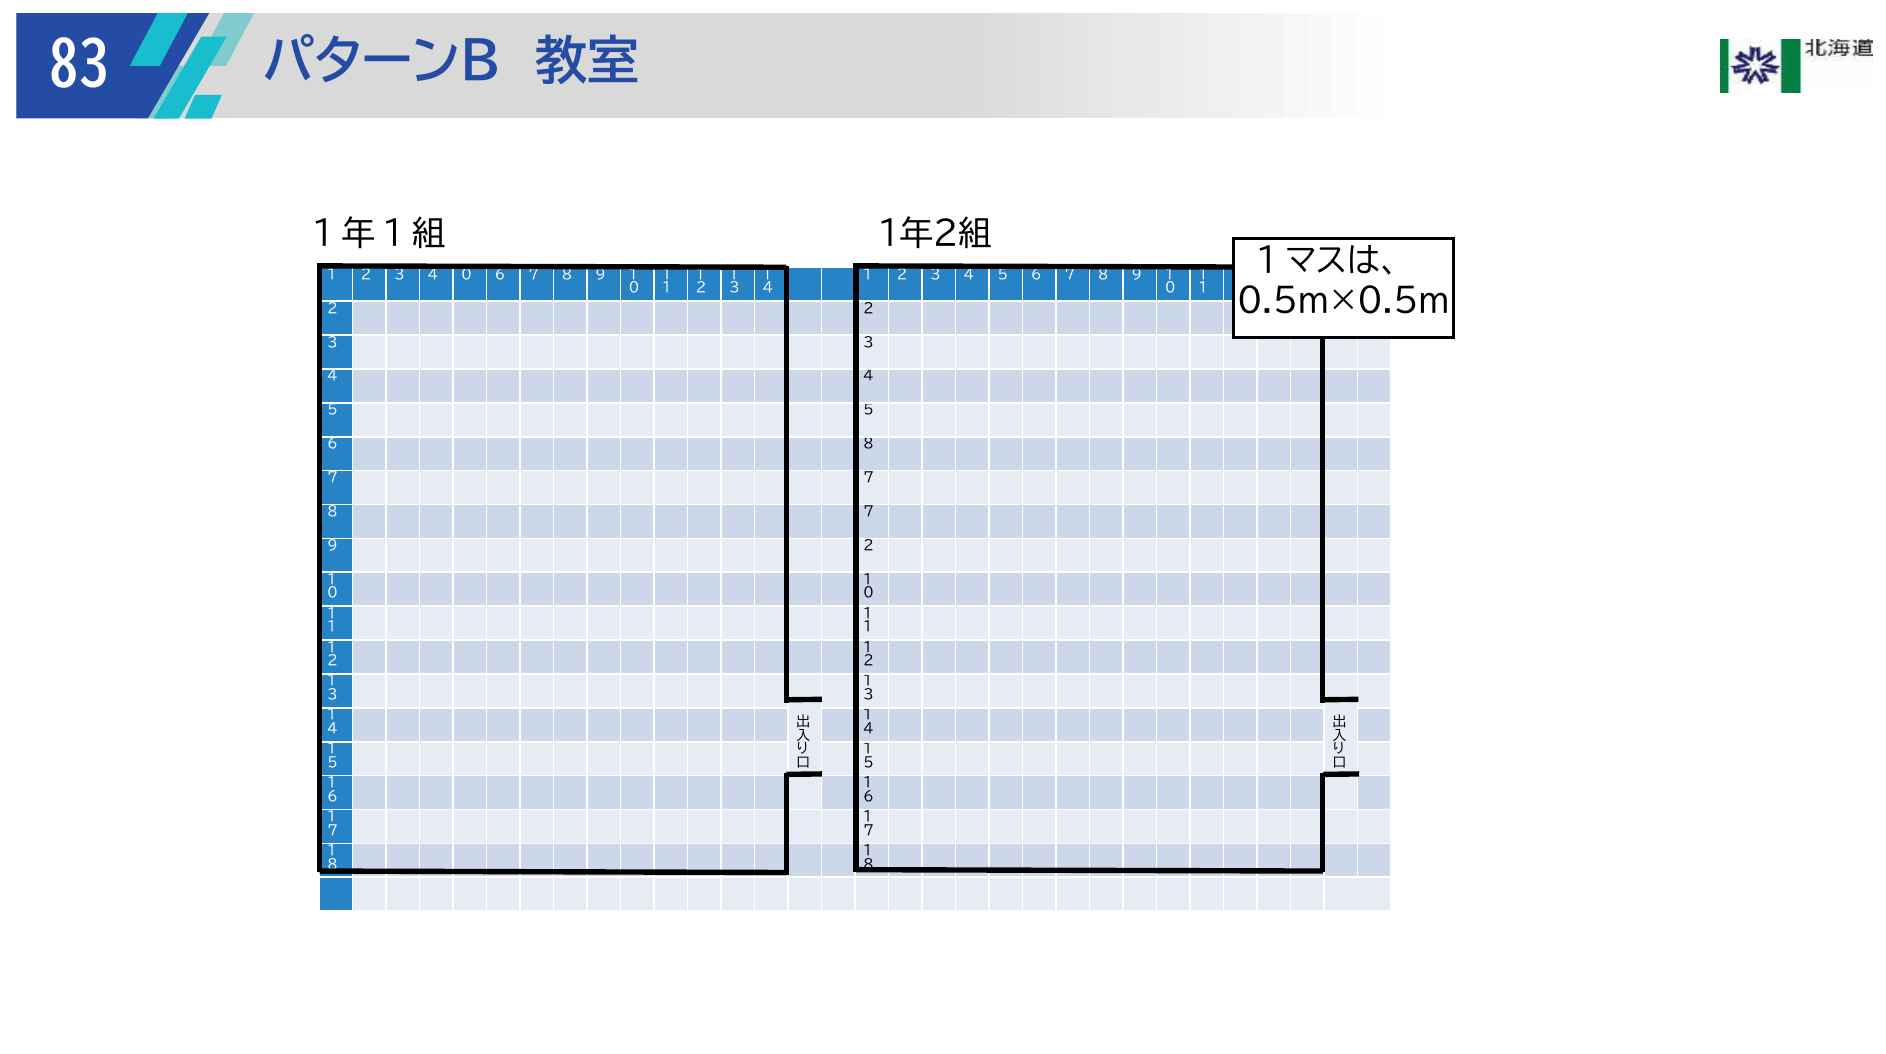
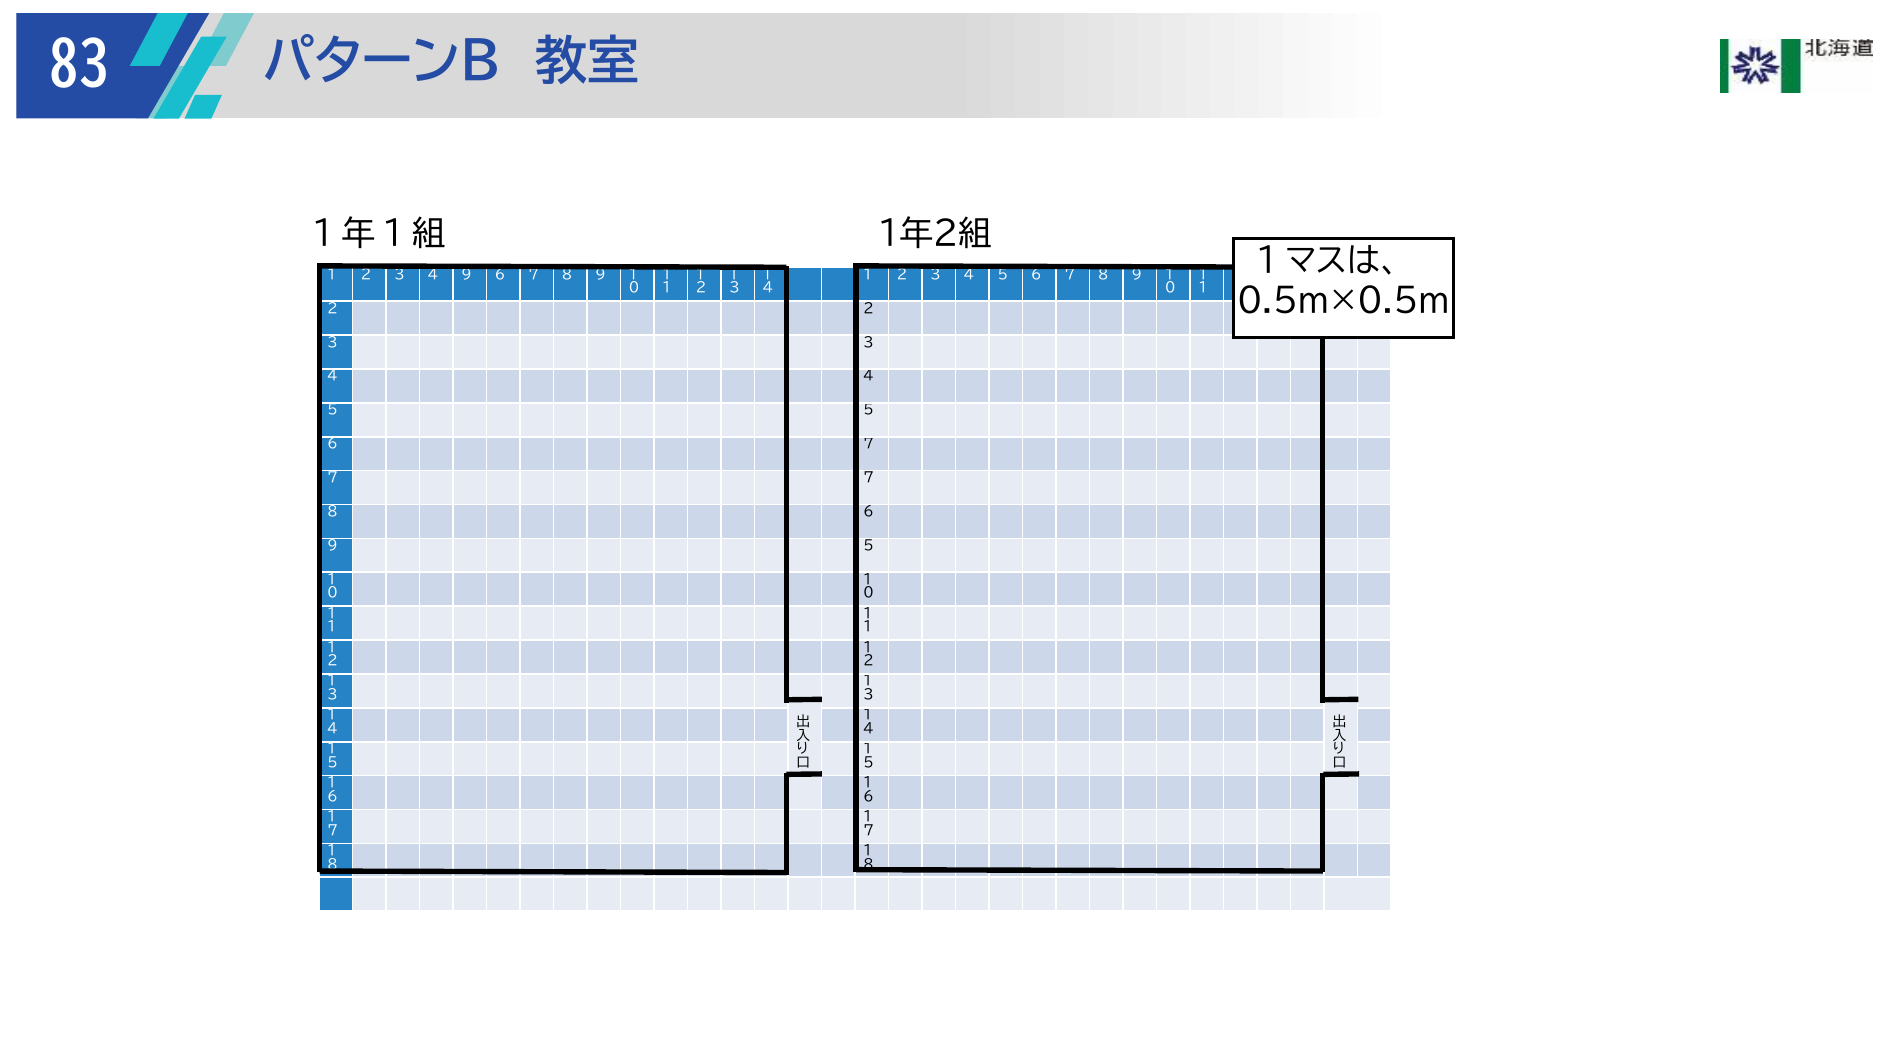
4 0: 0 -> 9 (467, 275)
8: 8 -> 7 (869, 444)
7: 7 -> 6 (869, 512)
9 2: 2 -> 5 (869, 546)
